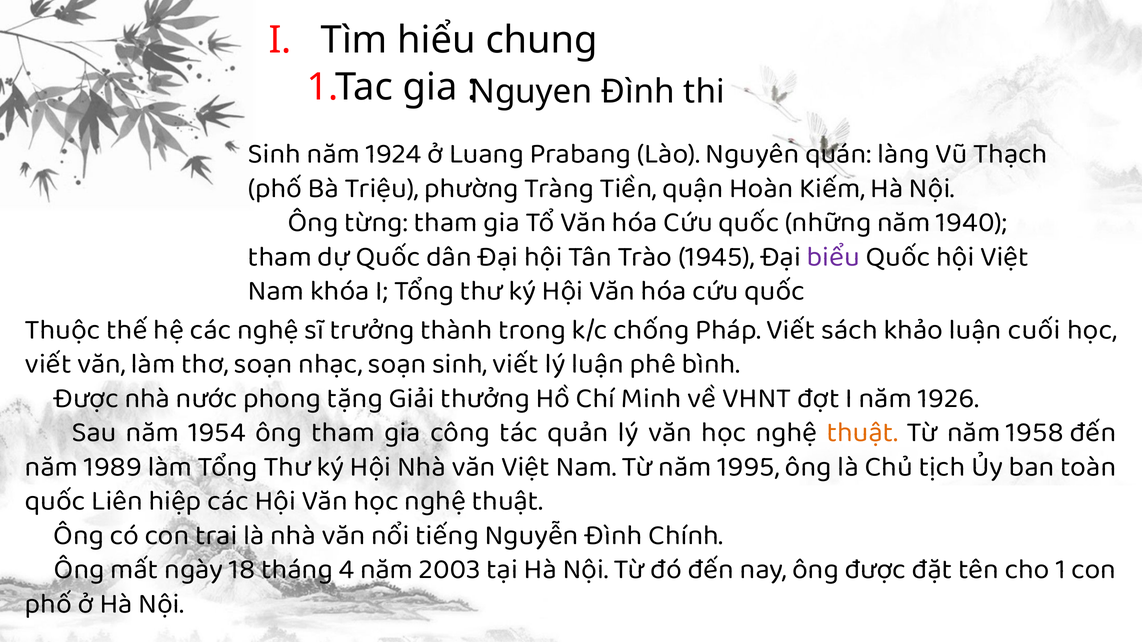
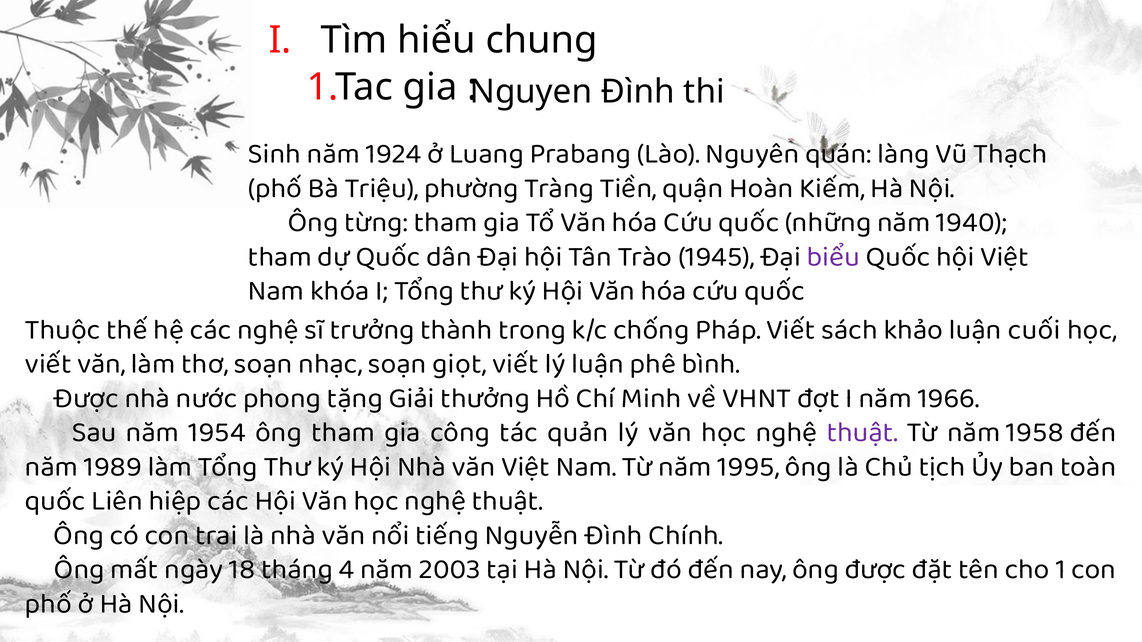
soạn sinh: sinh -> giọt (459, 364)
1926: 1926 -> 1966 (948, 398)
thuật colour: orange -> purple (862, 432)
